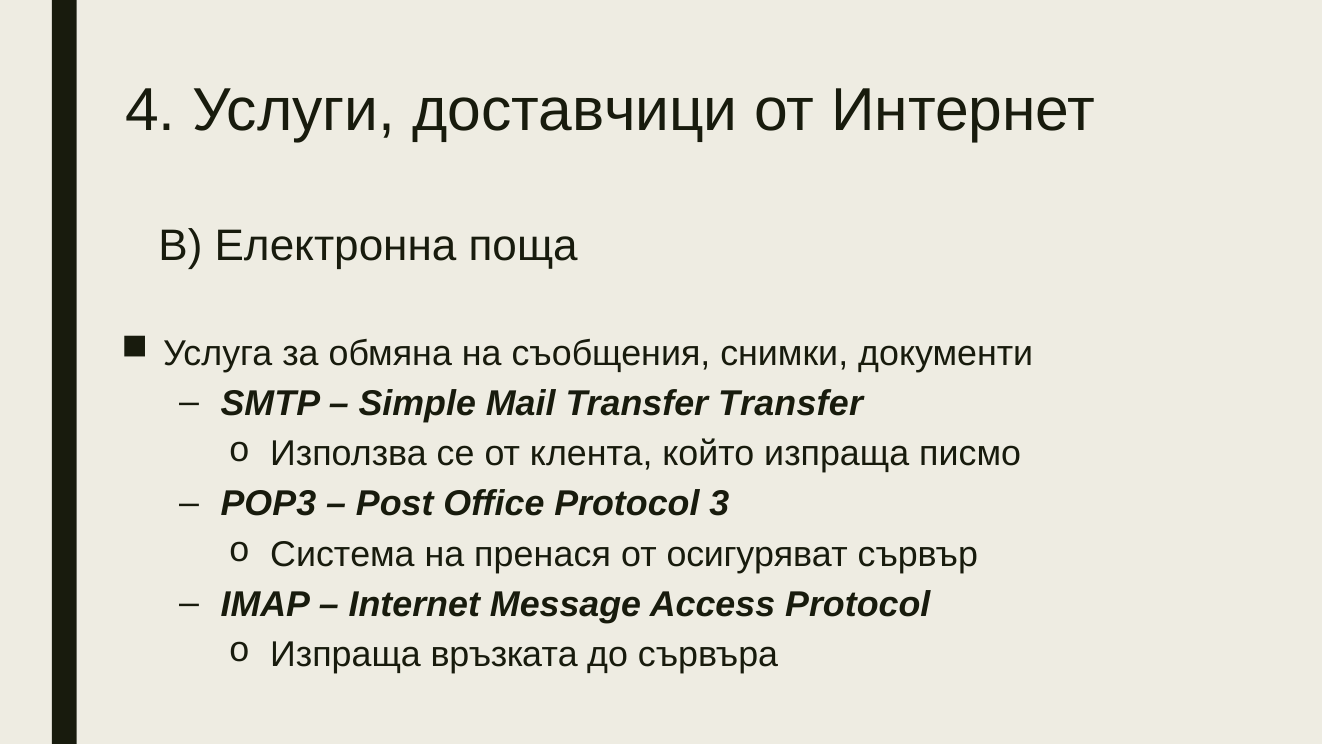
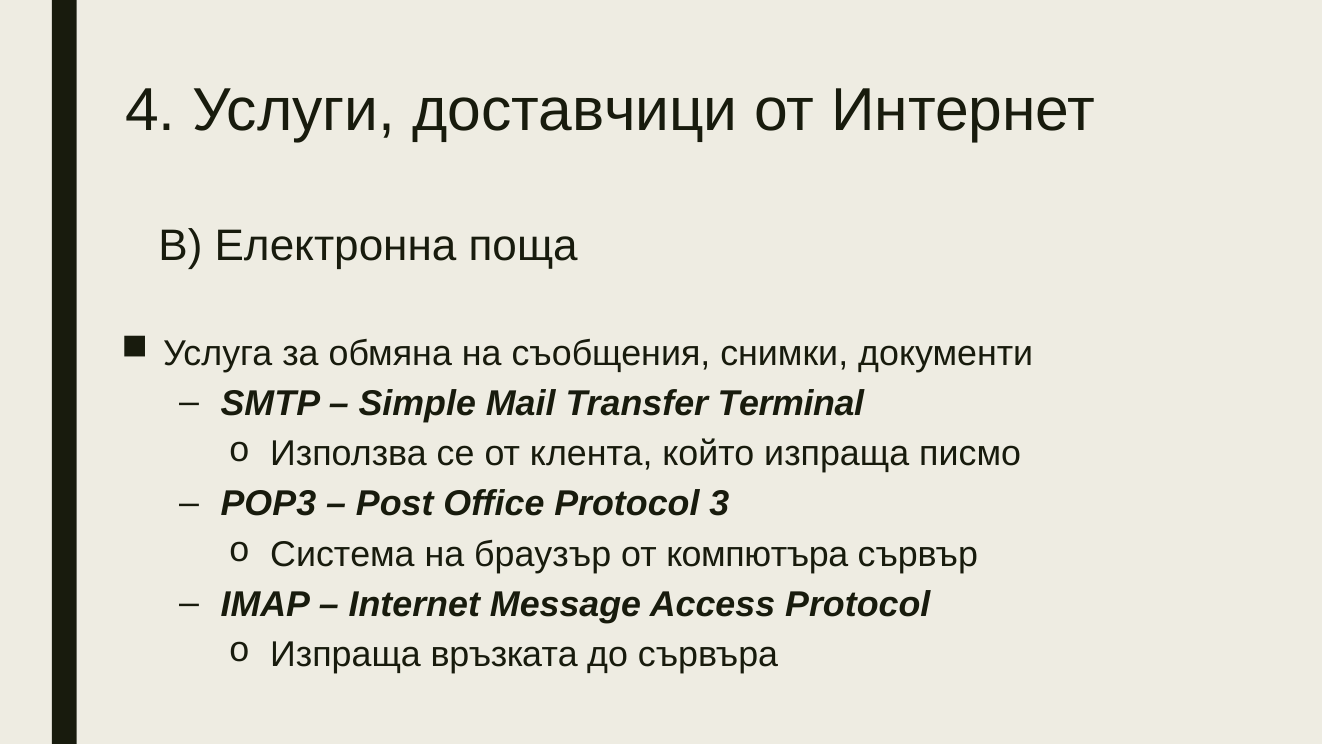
Transfer Transfer: Transfer -> Terminal (791, 404)
пренася: пренася -> браузър (543, 554)
осигуряват: осигуряват -> компютъра (757, 554)
